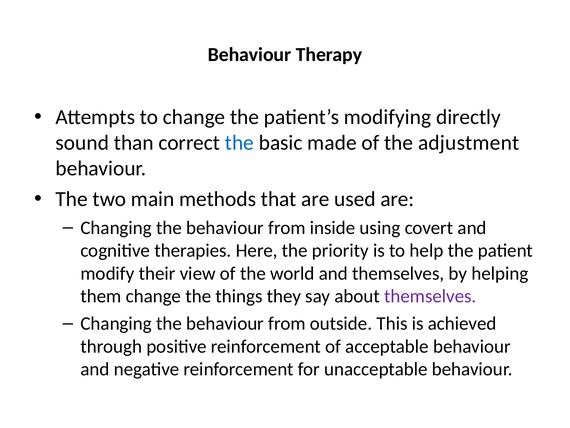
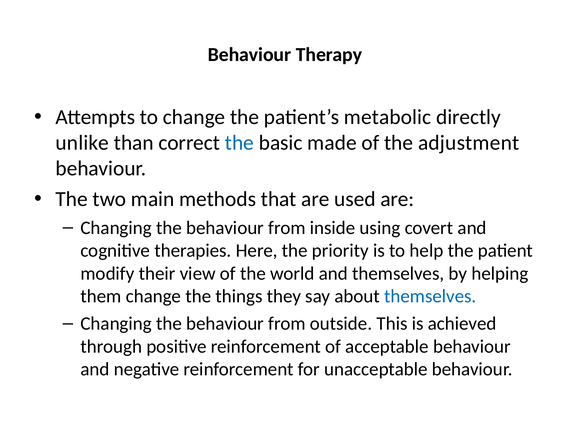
modifying: modifying -> metabolic (388, 117)
sound: sound -> unlike (82, 143)
themselves colour: purple -> blue (430, 296)
